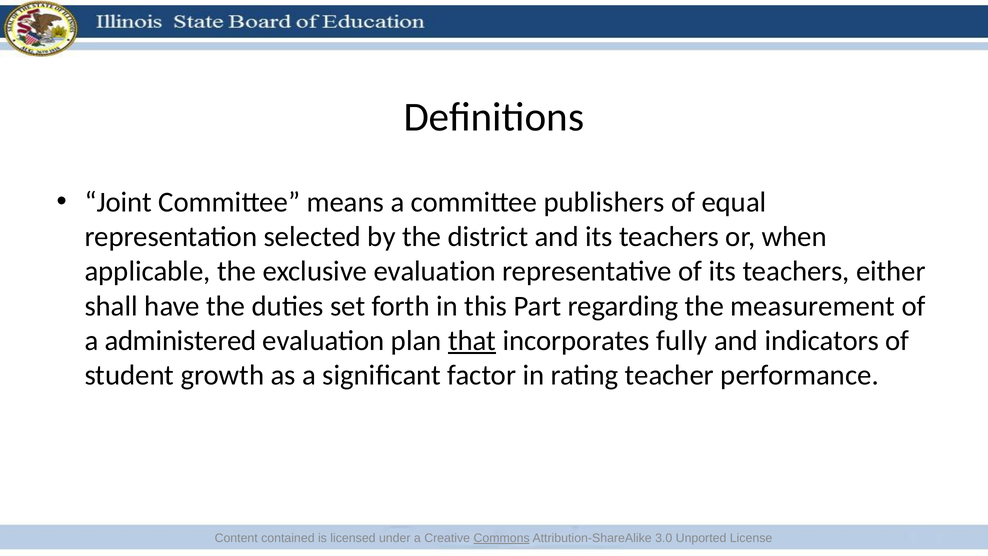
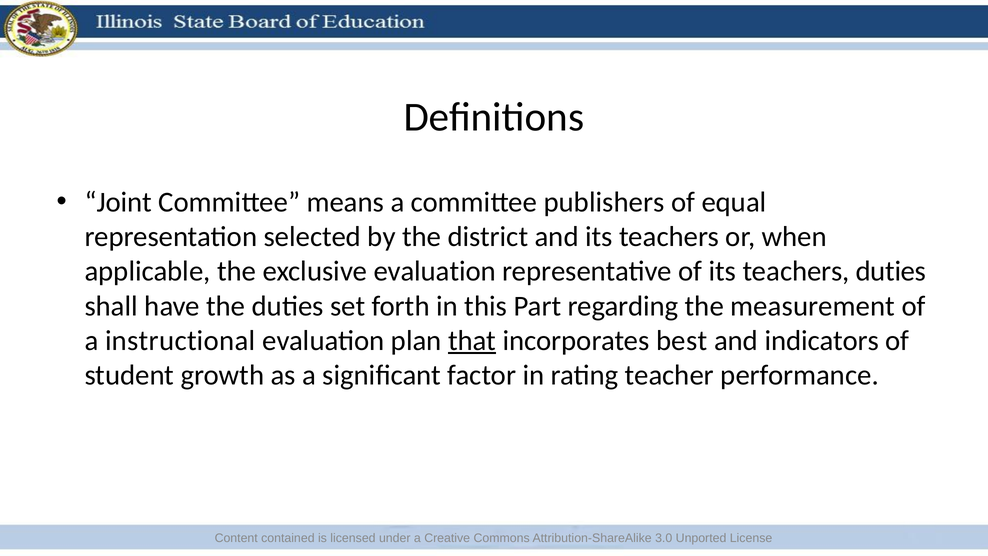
teachers either: either -> duties (891, 271)
administered: administered -> instructional (180, 340)
fully: fully -> best (682, 340)
Commons underline: present -> none (502, 538)
